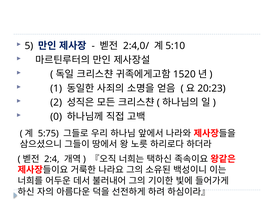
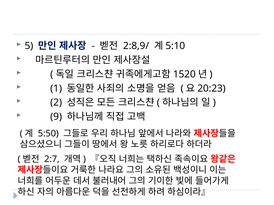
2:4,0/: 2:4,0/ -> 2:8,9/ (136, 46)
0: 0 -> 9 (56, 117)
5:75: 5:75 -> 5:50 (48, 134)
2:4: 2:4 -> 2:7 (52, 159)
